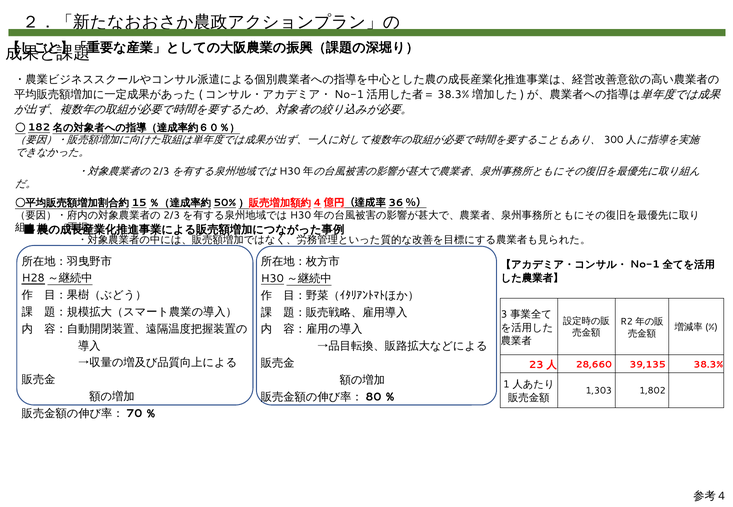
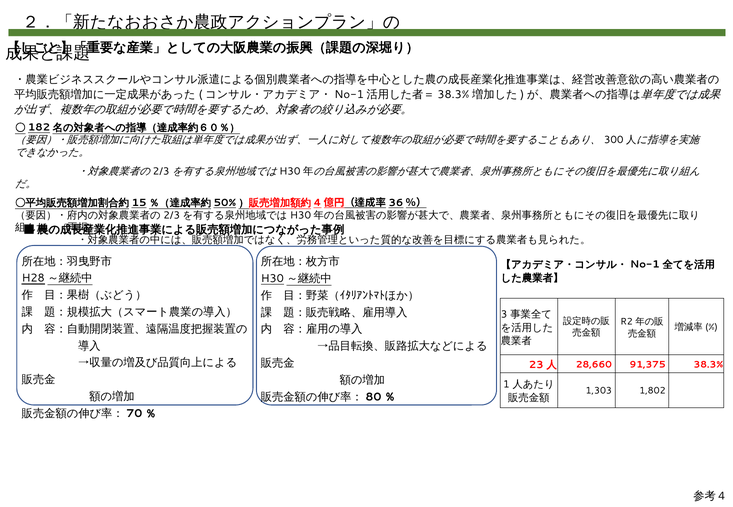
39,135: 39,135 -> 91,375 (648, 365)
